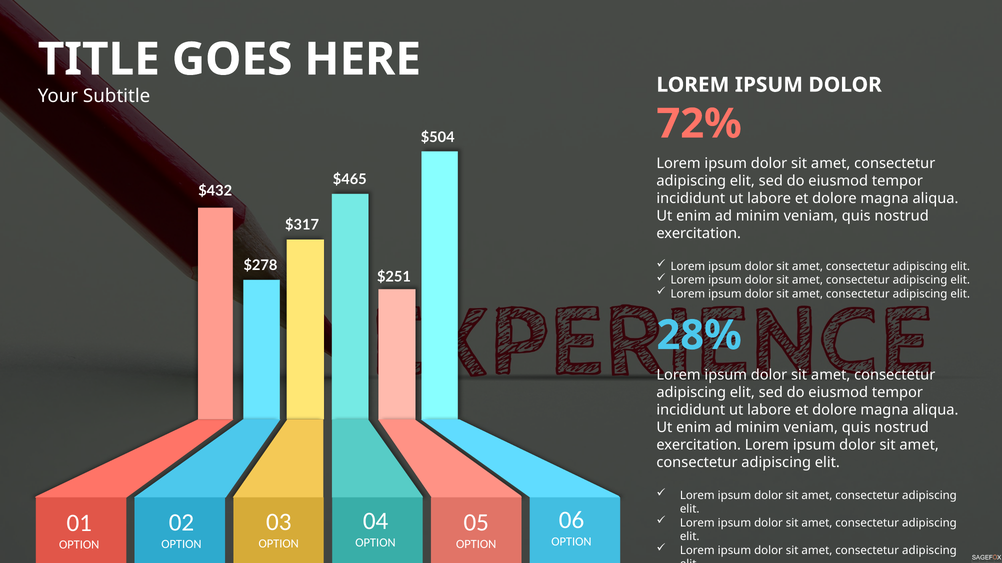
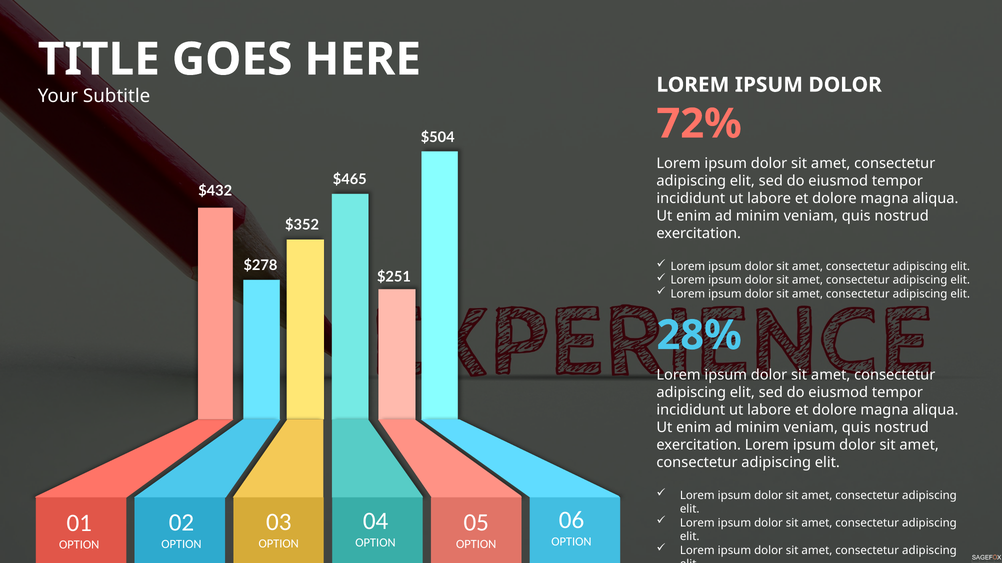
$317: $317 -> $352 (302, 225)
